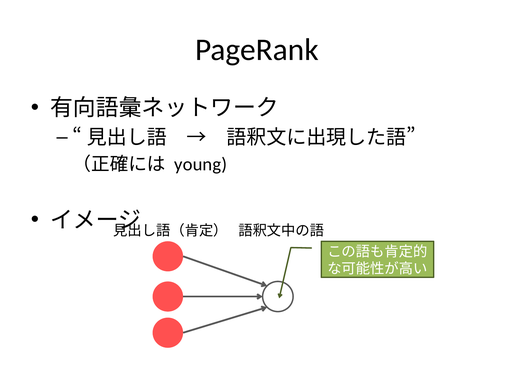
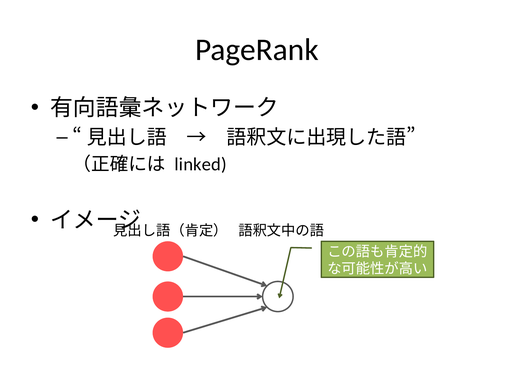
young: young -> linked (201, 164)
